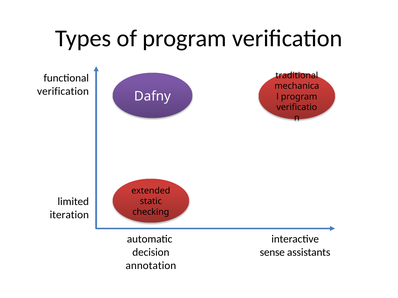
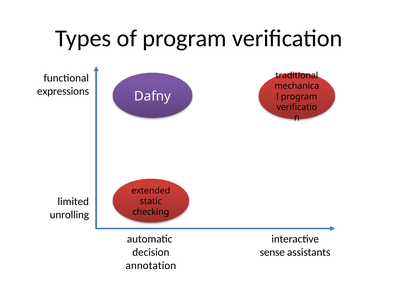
verification: verification -> expressions (63, 91)
iteration: iteration -> unrolling (69, 215)
